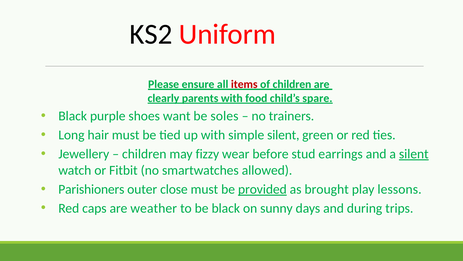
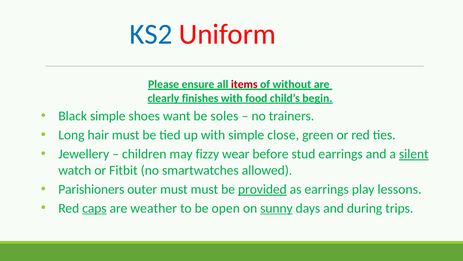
KS2 colour: black -> blue (151, 34)
of children: children -> without (292, 84)
parents: parents -> finishes (200, 98)
spare: spare -> begin (317, 98)
Black purple: purple -> simple (108, 116)
simple silent: silent -> close (283, 135)
outer close: close -> must (174, 189)
as brought: brought -> earrings (327, 189)
caps underline: none -> present (94, 208)
be black: black -> open (226, 208)
sunny underline: none -> present (276, 208)
